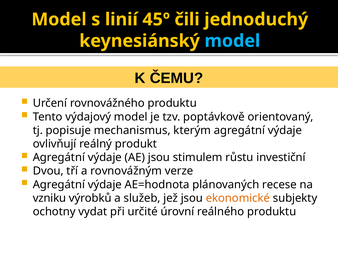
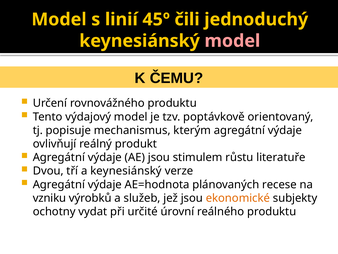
model colour: light blue -> pink (232, 41)
investiční: investiční -> literatuře (281, 157)
a rovnovážným: rovnovážným -> keynesiánský (126, 171)
